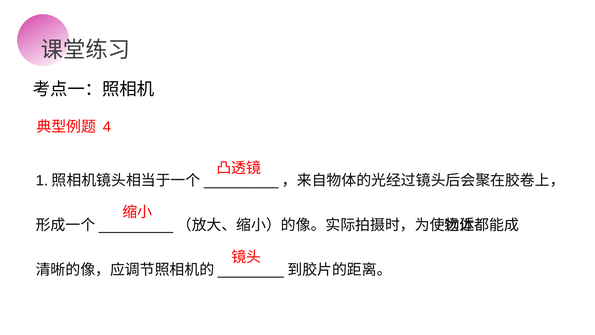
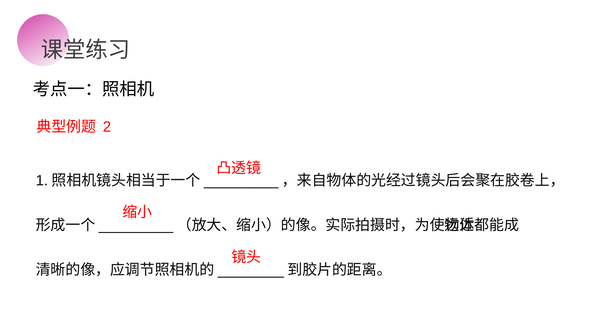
4: 4 -> 2 (107, 127)
